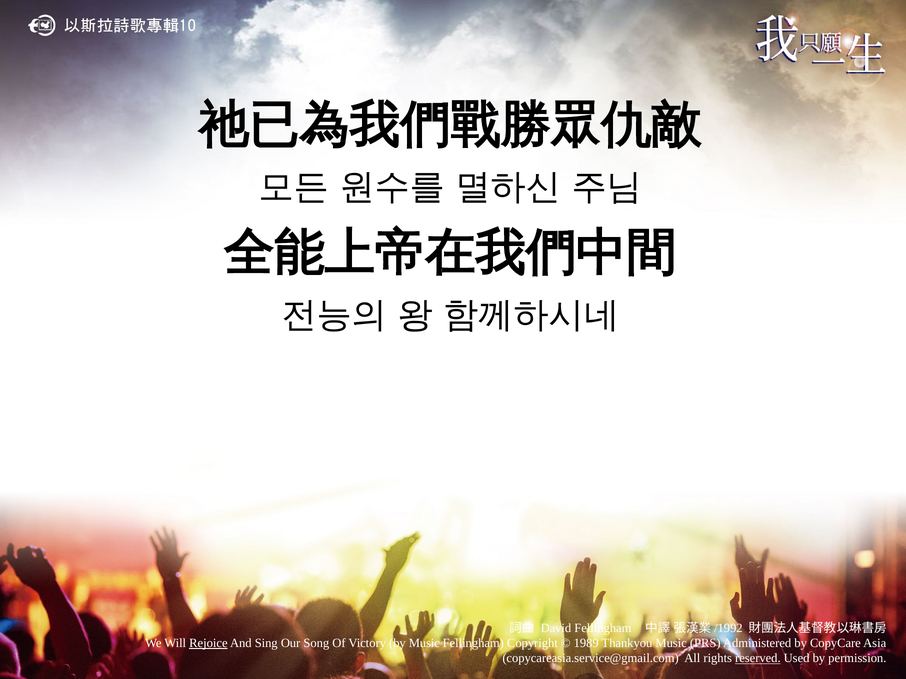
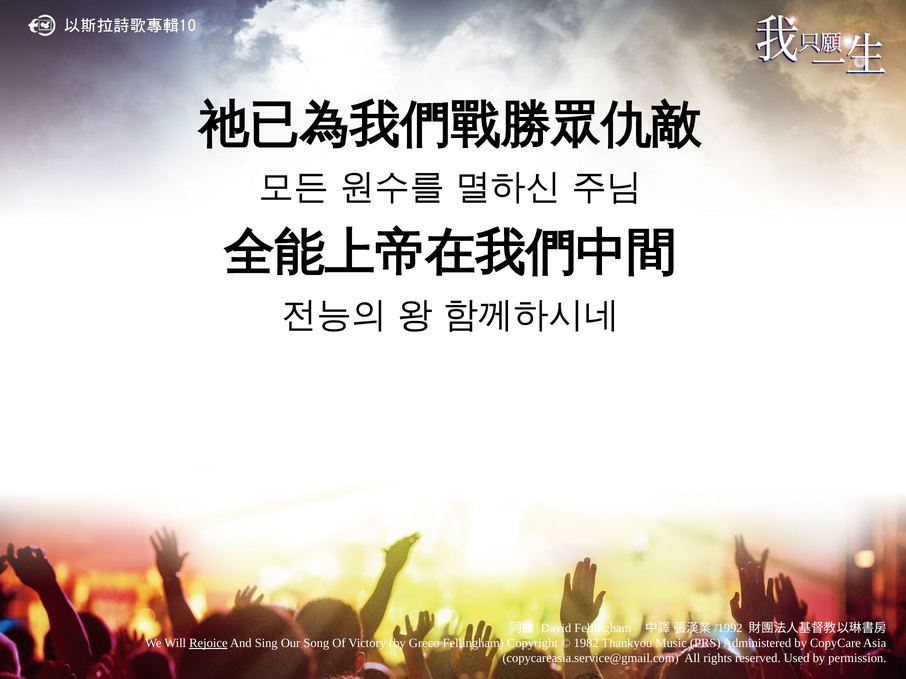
by Music: Music -> Greco (424, 644)
1989: 1989 -> 1982 (586, 644)
reserved underline: present -> none (758, 659)
